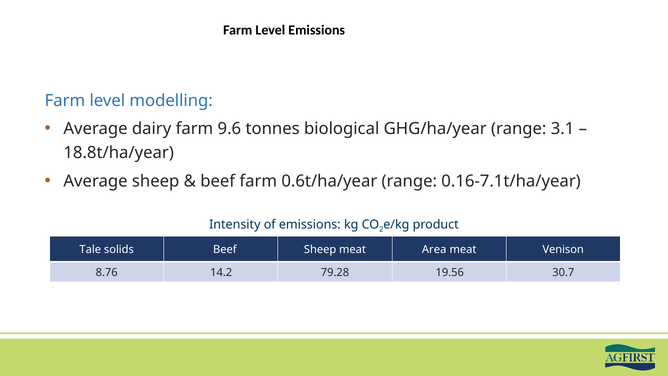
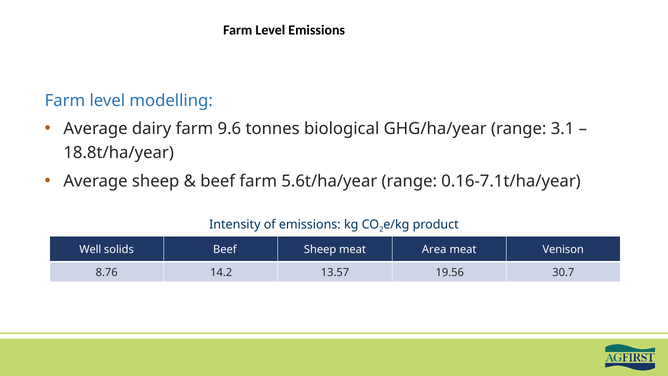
0.6t/ha/year: 0.6t/ha/year -> 5.6t/ha/year (329, 181)
Tale: Tale -> Well (90, 249)
79.28: 79.28 -> 13.57 (335, 272)
